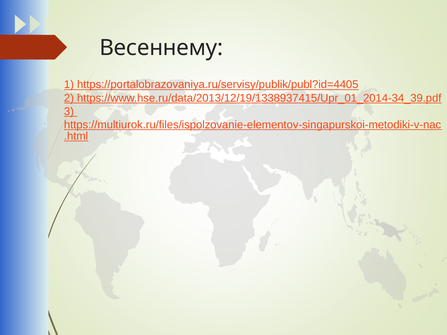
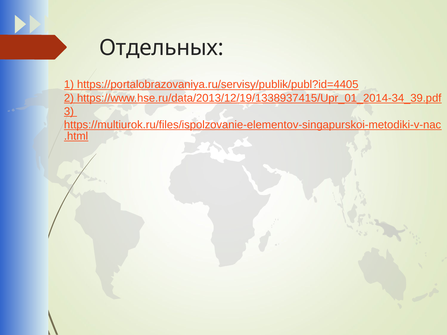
Весеннему: Весеннему -> Отдельных (161, 48)
